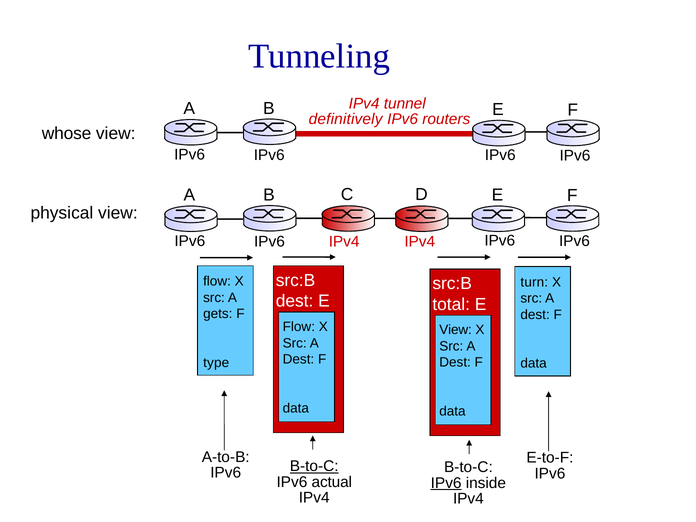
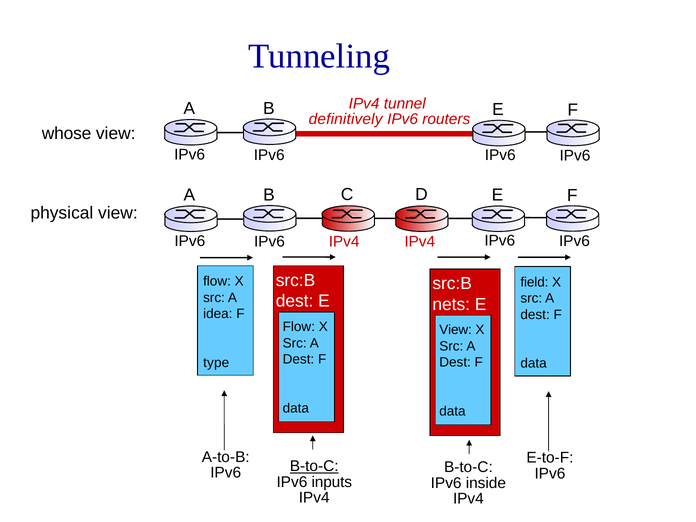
turn: turn -> field (534, 282)
total: total -> nets (451, 304)
gets: gets -> idea (218, 314)
actual: actual -> inputs (332, 482)
IPv6 underline: present -> none (446, 483)
